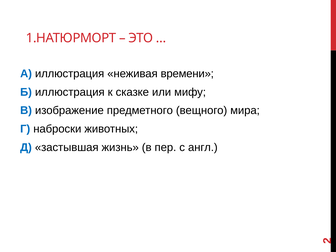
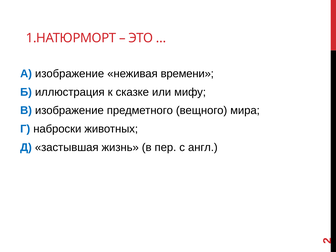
А иллюстрация: иллюстрация -> изображение (70, 74)
